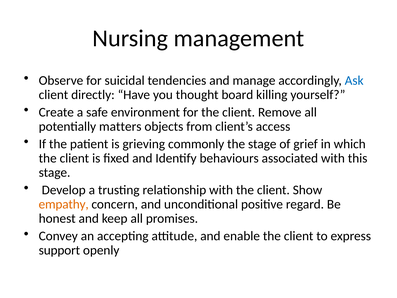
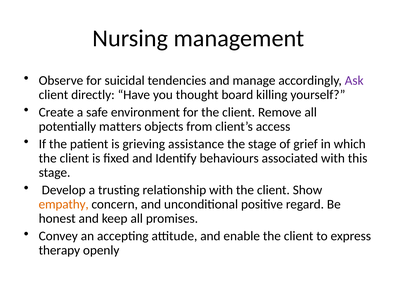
Ask colour: blue -> purple (354, 80)
commonly: commonly -> assistance (196, 144)
support: support -> therapy (59, 250)
